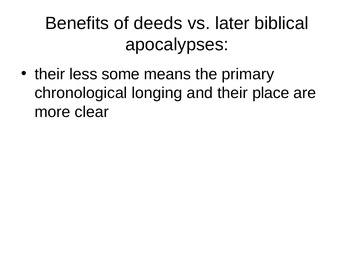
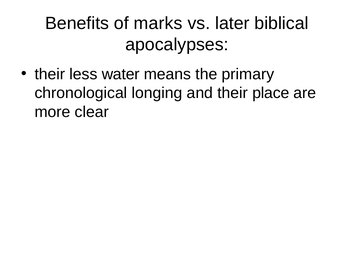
deeds: deeds -> marks (158, 23)
some: some -> water (121, 74)
